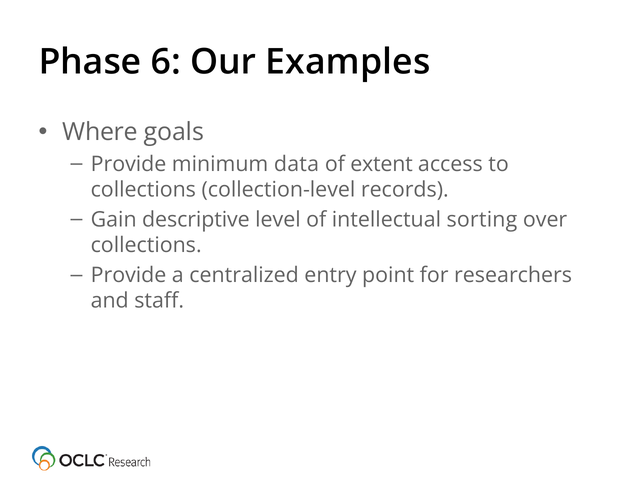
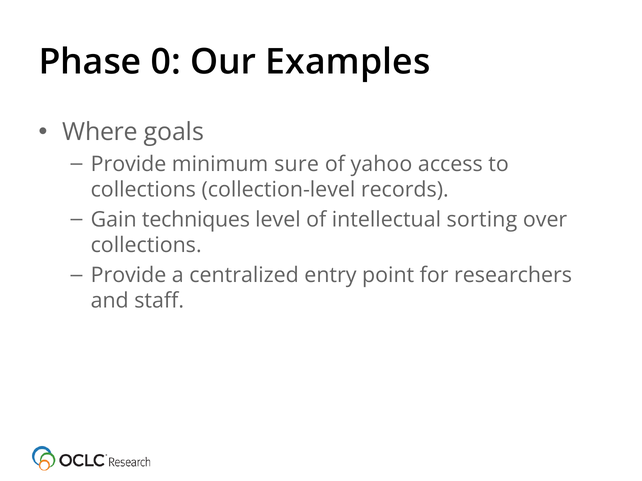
6: 6 -> 0 (166, 62)
data: data -> sure (297, 164)
extent: extent -> yahoo (381, 164)
descriptive: descriptive -> techniques (196, 220)
